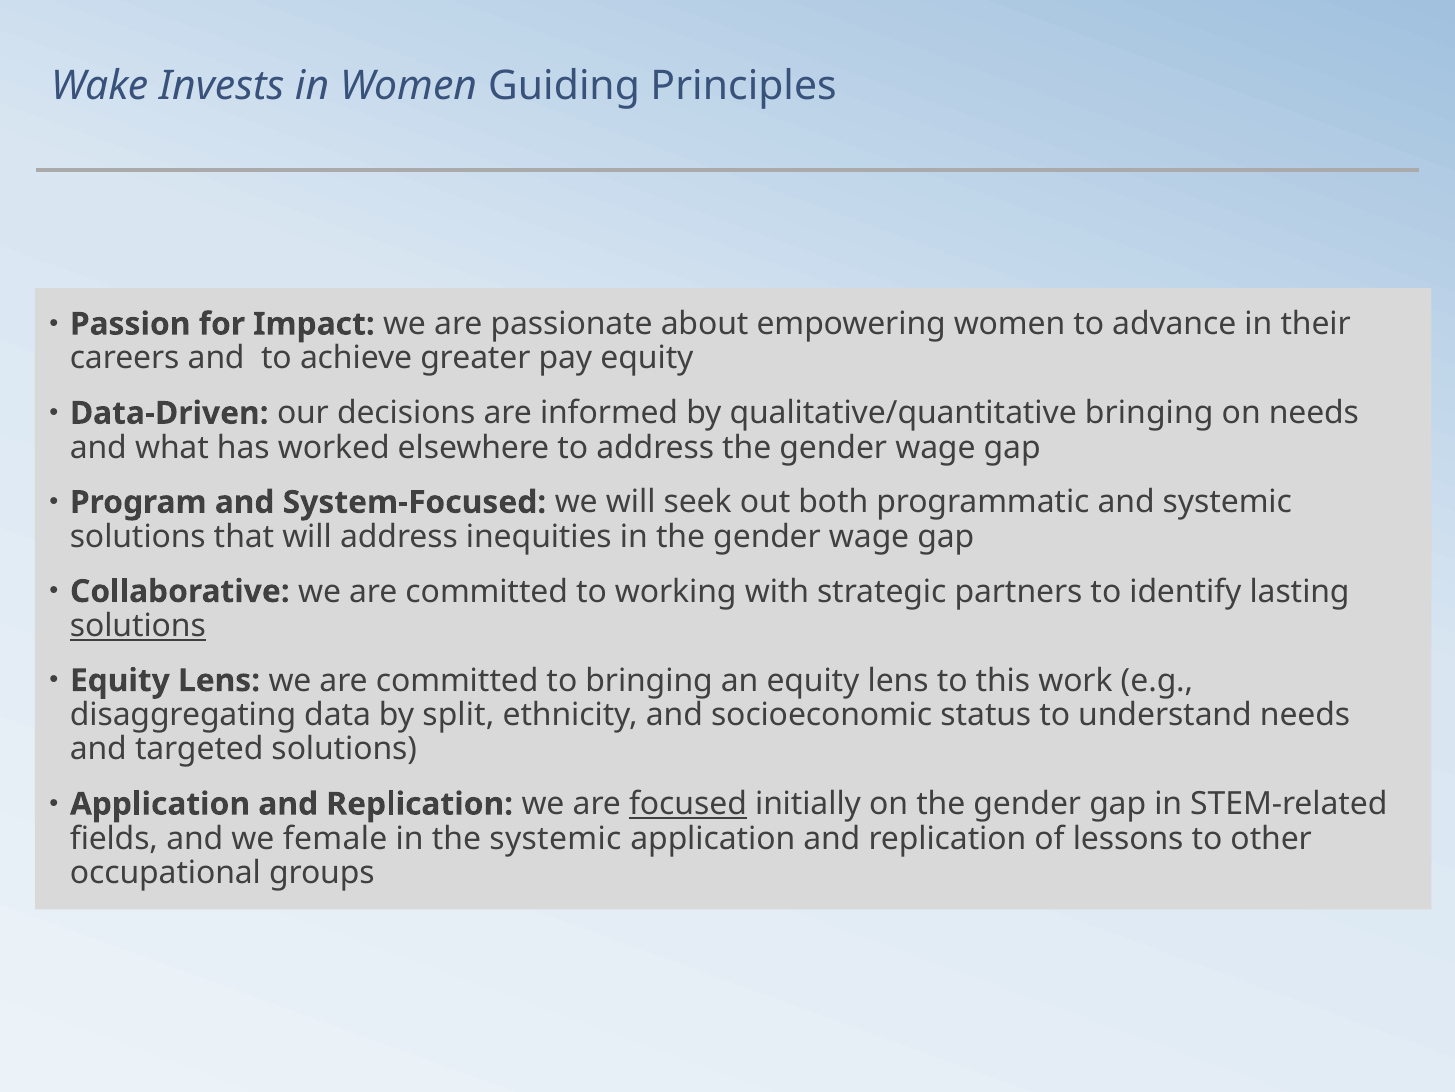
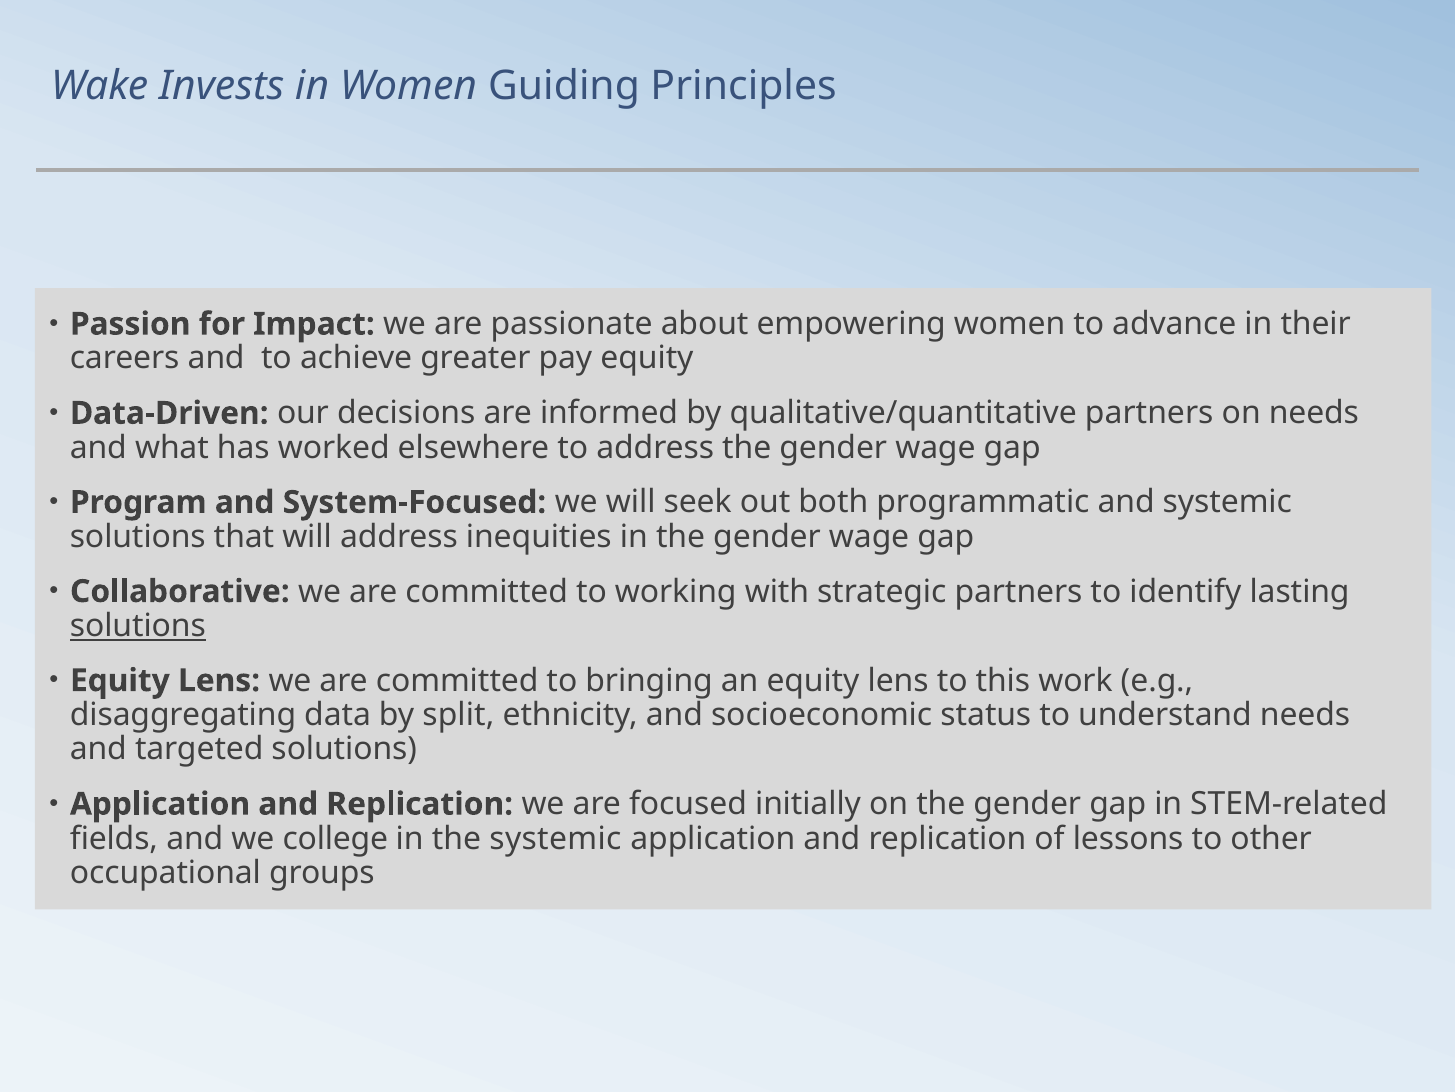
qualitative/quantitative bringing: bringing -> partners (1149, 413)
focused underline: present -> none (688, 804)
female: female -> college (335, 838)
